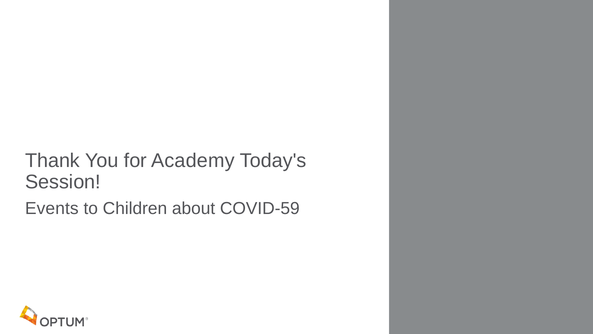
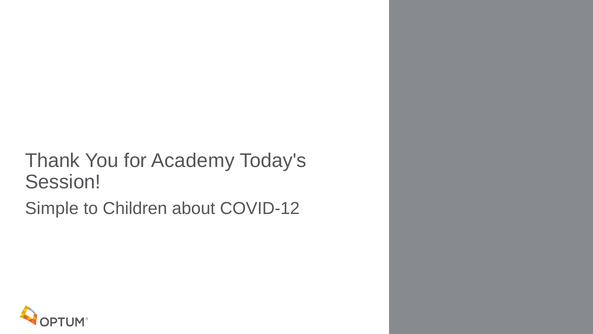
Events: Events -> Simple (52, 208)
COVID-59: COVID-59 -> COVID-12 (260, 208)
